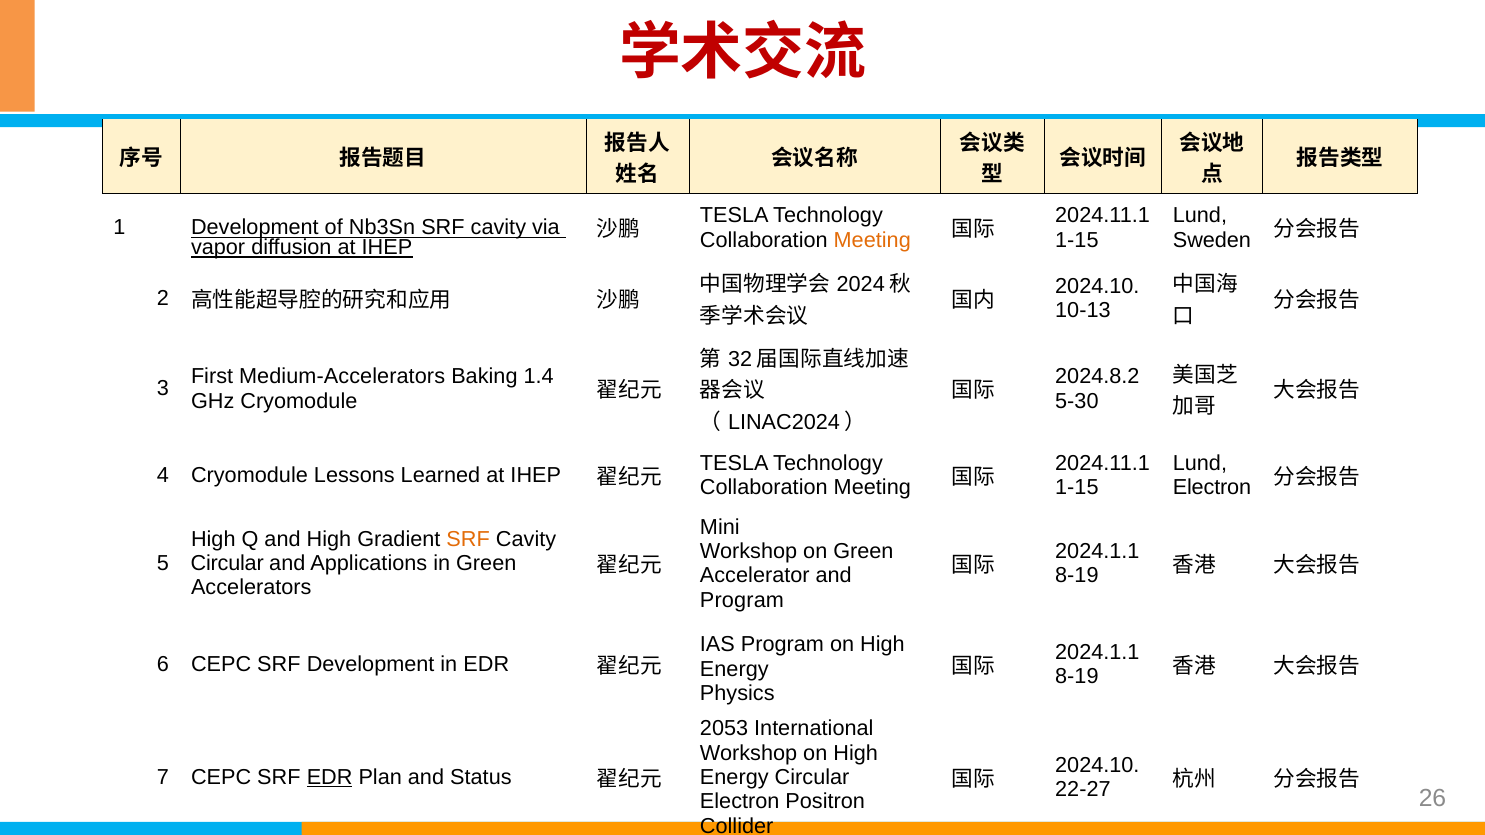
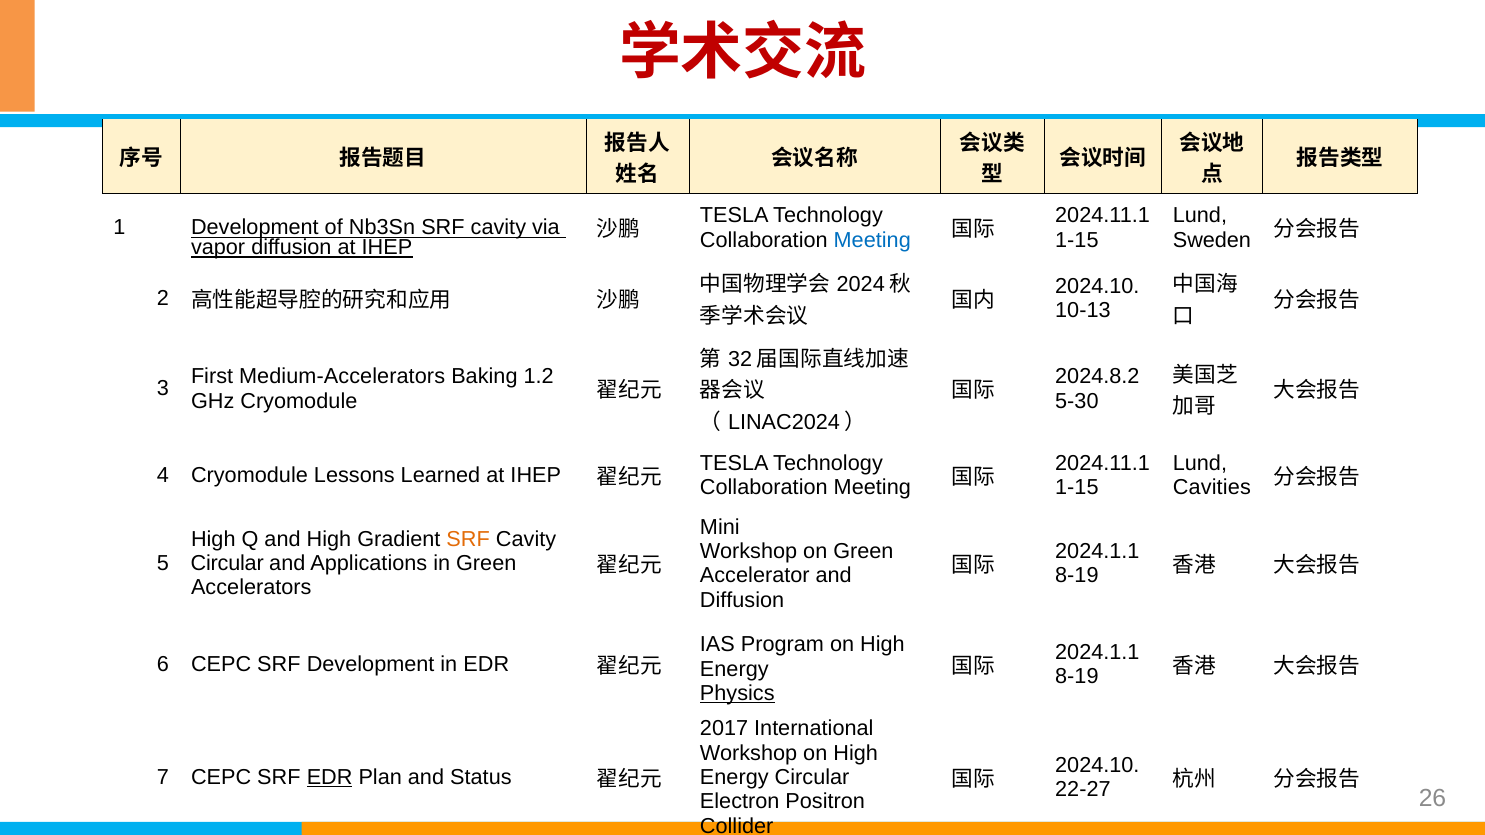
Meeting colour: orange -> blue (872, 240)
1.4: 1.4 -> 1.2 (539, 377)
Electron: Electron -> Cavities (1212, 488)
Program: Program -> Diffusion (742, 600)
Physics underline: none -> present (737, 694)
2053: 2053 -> 2017 (724, 729)
